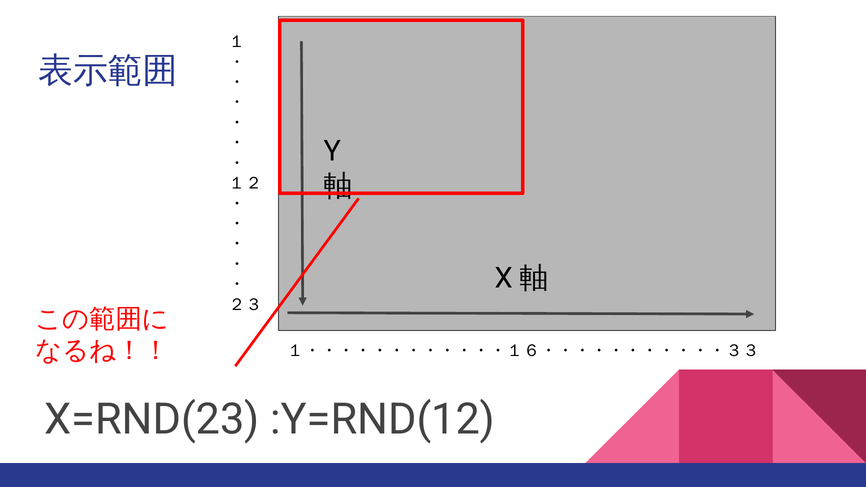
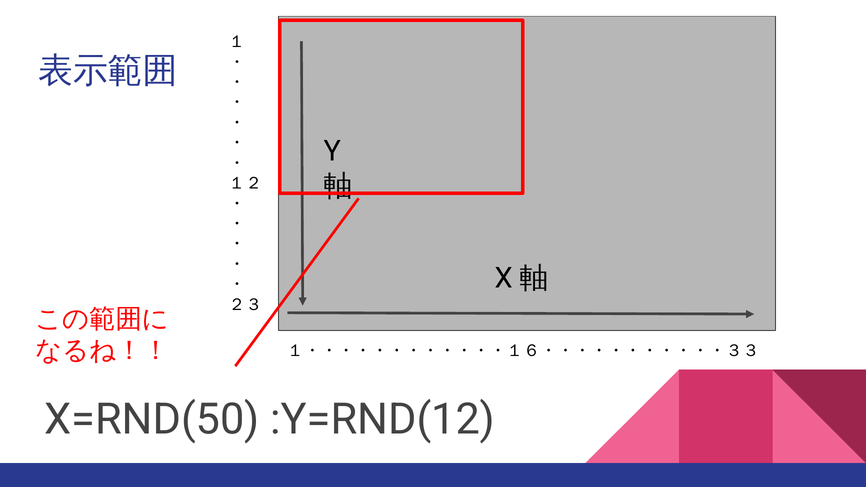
X=RND(23: X=RND(23 -> X=RND(50 (152, 420)
